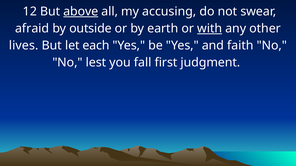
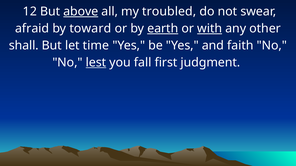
accusing: accusing -> troubled (169, 12)
outside: outside -> toward (90, 29)
earth underline: none -> present (163, 29)
lives: lives -> shall (24, 46)
each: each -> time (96, 46)
lest underline: none -> present (96, 63)
